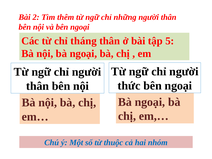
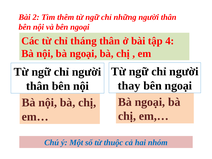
5: 5 -> 4 (170, 41)
thức: thức -> thay (129, 86)
